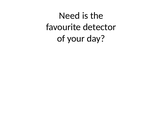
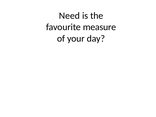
detector: detector -> measure (99, 27)
